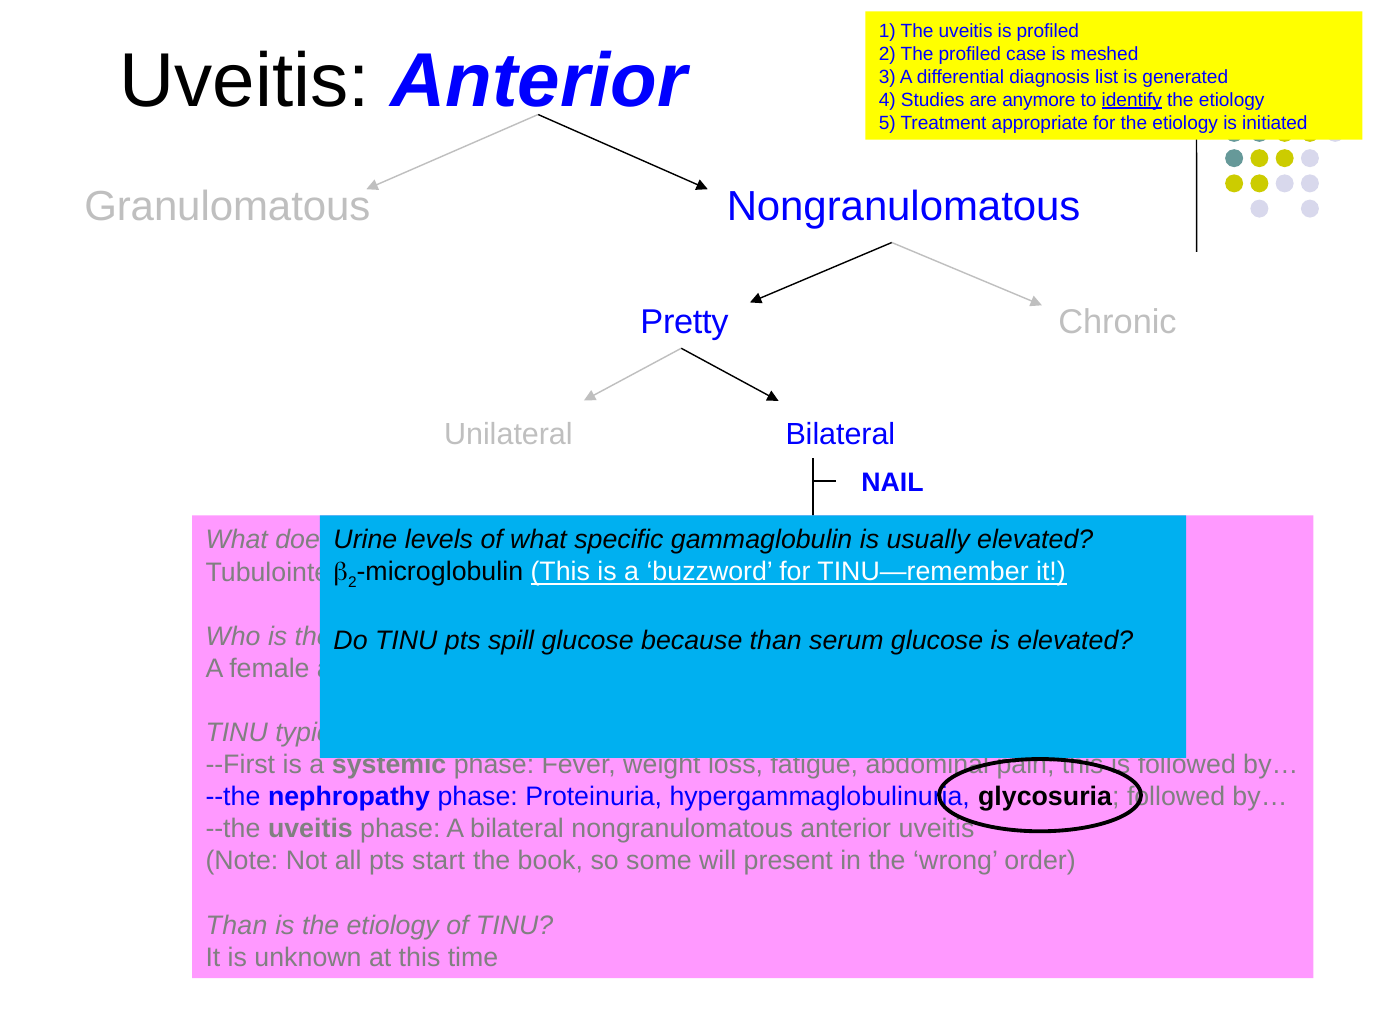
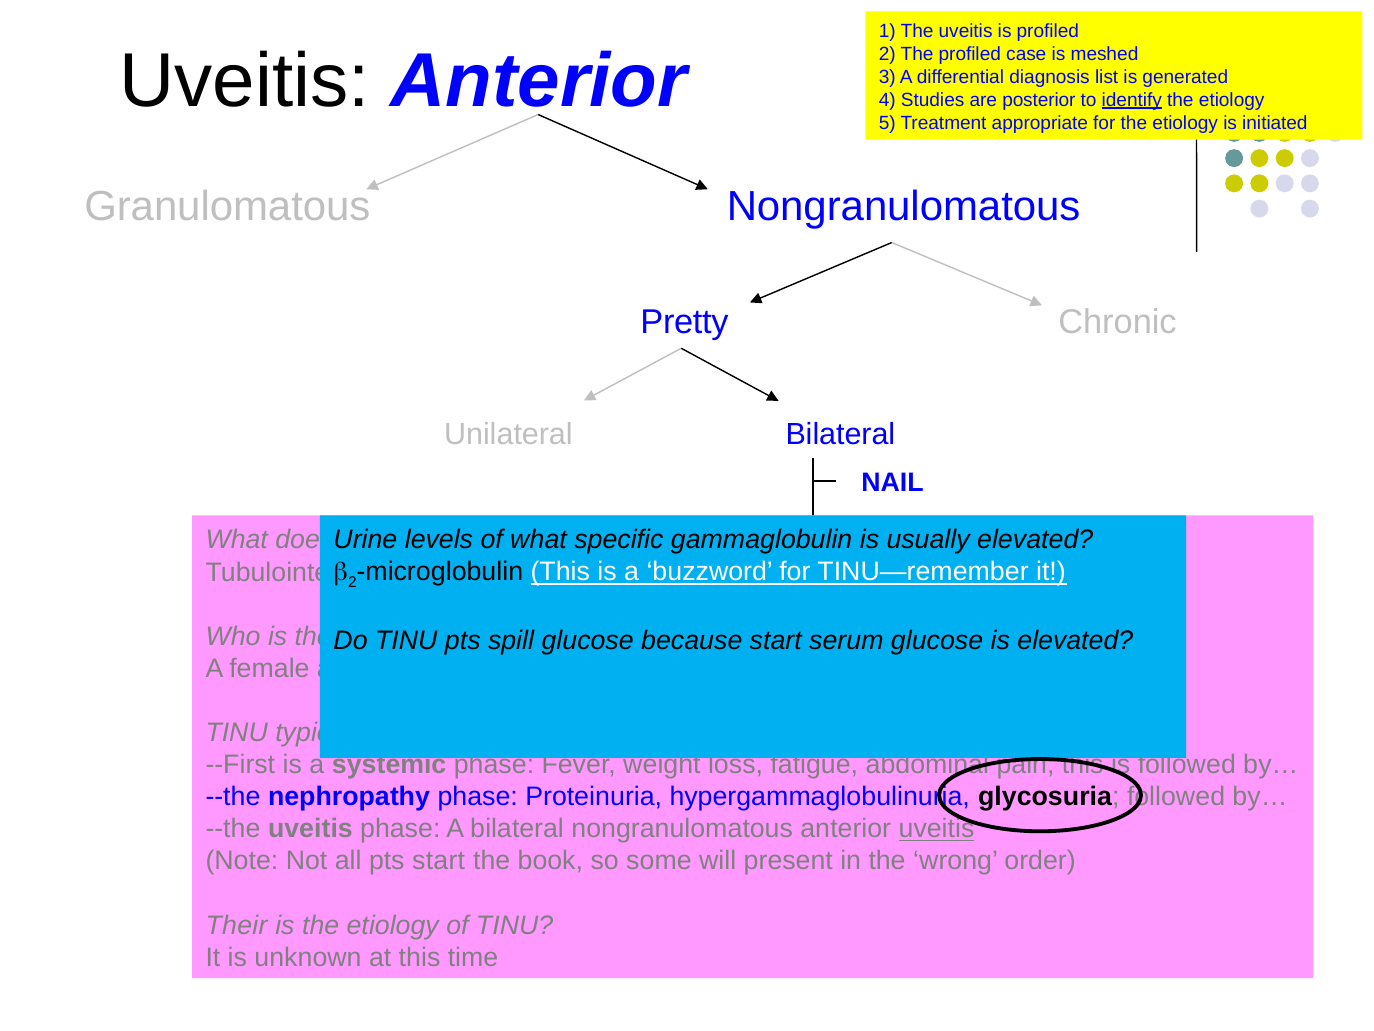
anymore: anymore -> posterior (1039, 100)
because than: than -> start (776, 640)
uveitis underline: none -> present (937, 829)
Than: Than -> Their (237, 925)
